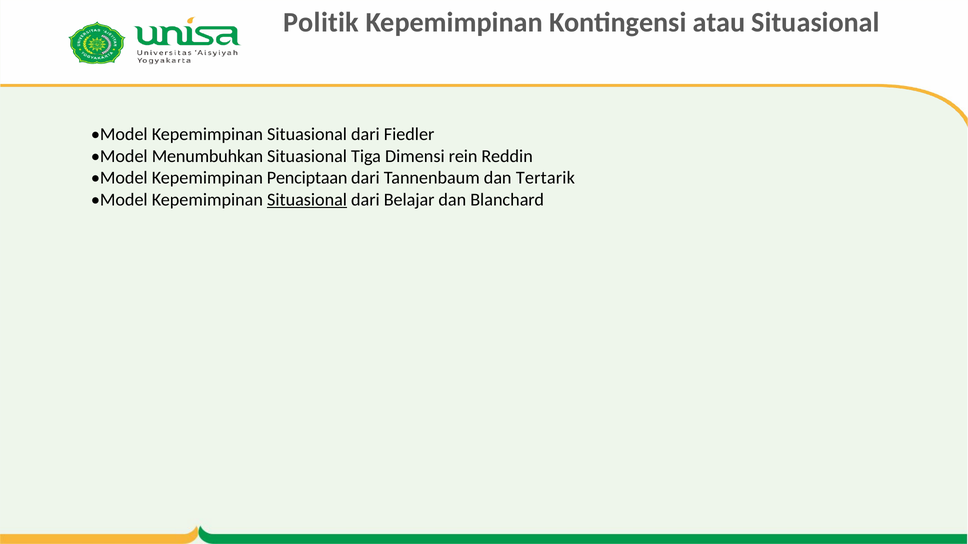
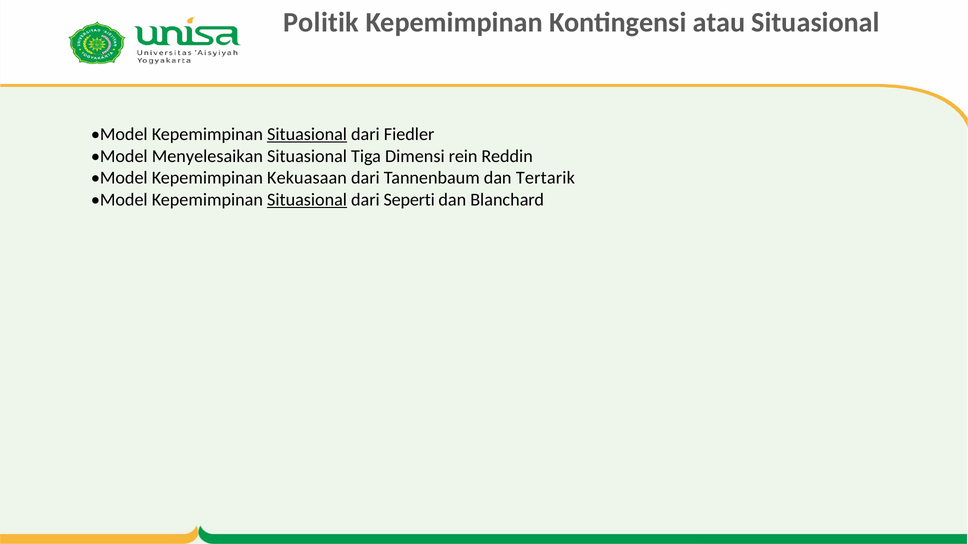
Situasional underline: none -> present (307, 135)
Menumbuhkan: Menumbuhkan -> Menyelesaikan (207, 156)
Penciptaan: Penciptaan -> Kekuasaan (307, 178)
Belajar: Belajar -> Seperti (409, 200)
